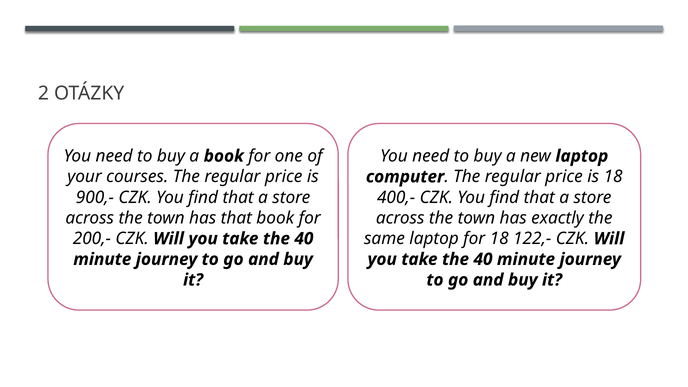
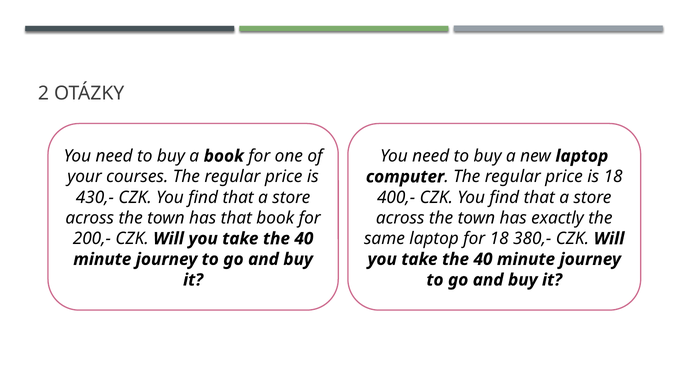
900,-: 900,- -> 430,- (95, 197)
122,-: 122,- -> 380,- (532, 239)
